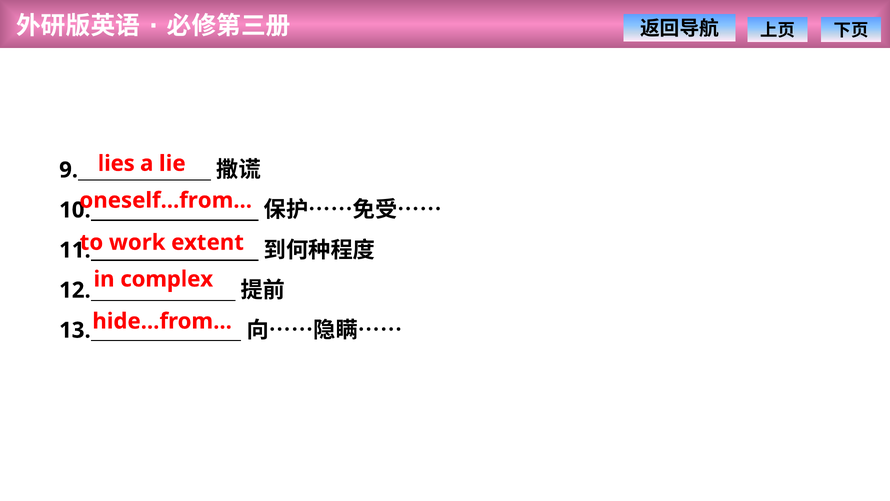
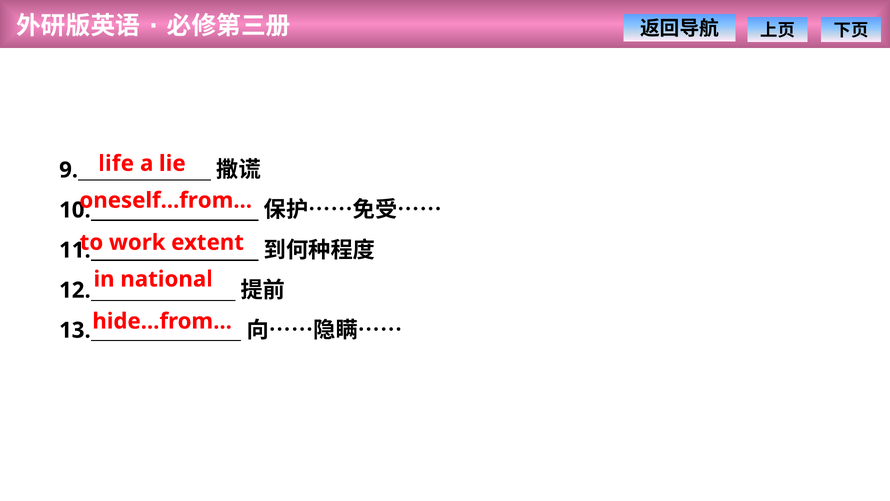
lies: lies -> life (116, 163)
complex: complex -> national (167, 279)
